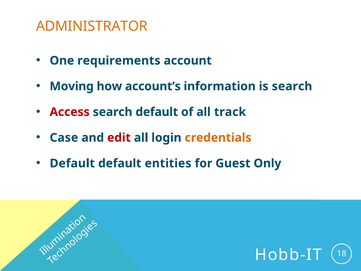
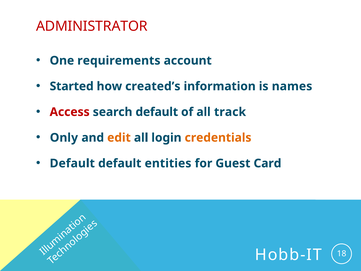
ADMINISTRATOR colour: orange -> red (92, 26)
Moving: Moving -> Started (72, 86)
account’s: account’s -> created’s (153, 86)
is search: search -> names (292, 86)
Case: Case -> Only (64, 138)
edit colour: red -> orange (119, 138)
Only: Only -> Card (267, 163)
